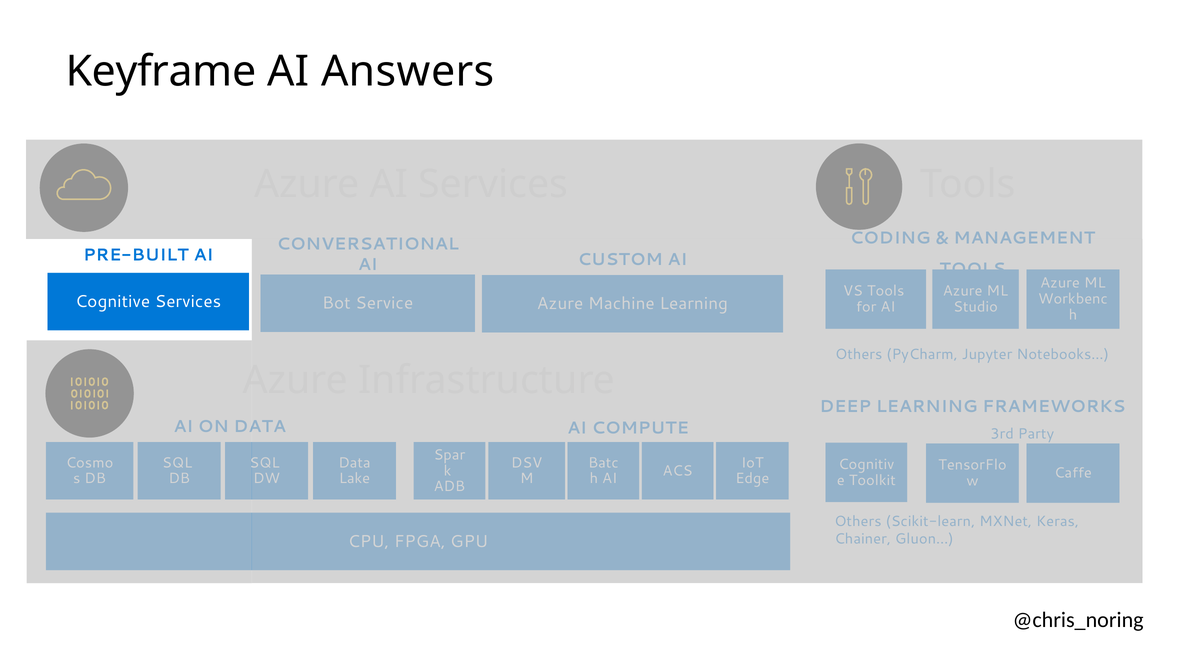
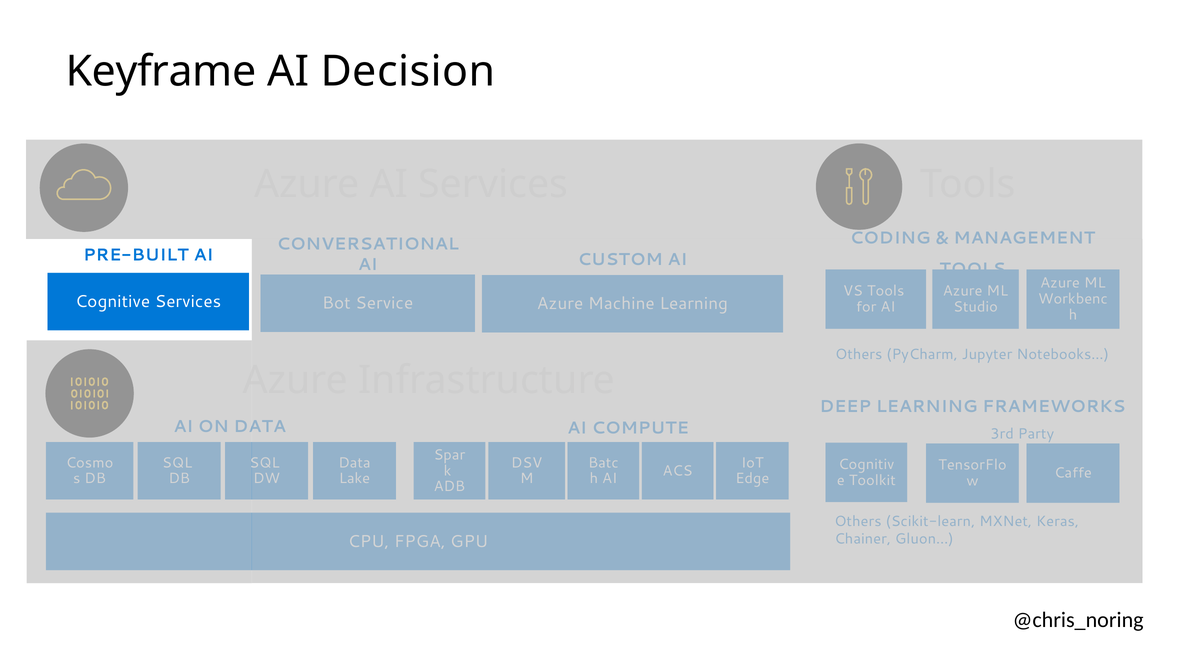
Answers: Answers -> Decision (408, 71)
